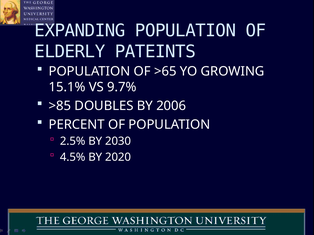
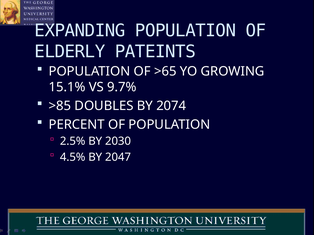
2006: 2006 -> 2074 (171, 106)
2020: 2020 -> 2047 (118, 157)
